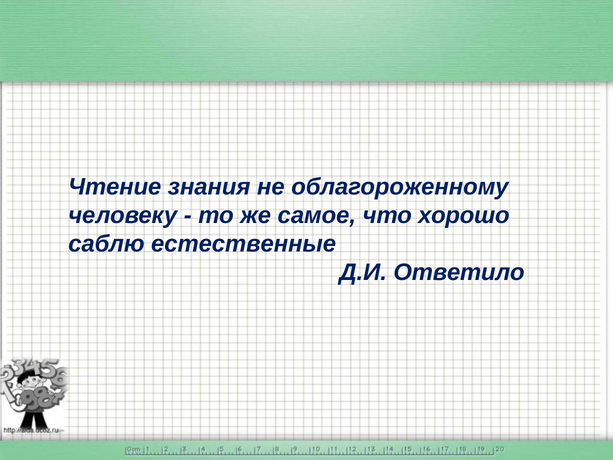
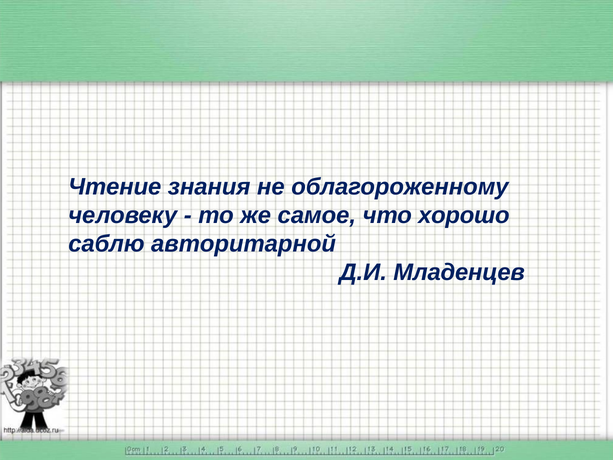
естественные: естественные -> авторитарной (244, 244)
Ответило: Ответило -> Младенцев (459, 272)
